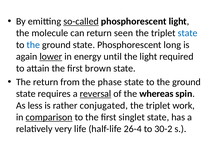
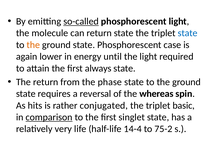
return seen: seen -> state (124, 33)
the colour: blue -> orange (33, 45)
long: long -> case (172, 45)
lower underline: present -> none (51, 57)
brown: brown -> always (98, 69)
reversal underline: present -> none (95, 94)
less: less -> hits (35, 106)
work: work -> basic (184, 106)
26-4: 26-4 -> 14-4 (133, 130)
30-2: 30-2 -> 75-2 (163, 130)
